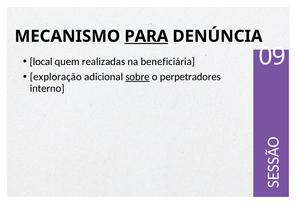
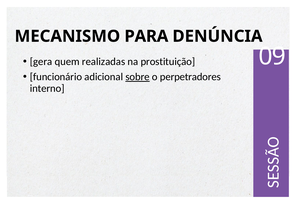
PARA underline: present -> none (146, 36)
local: local -> gera (41, 62)
beneficiária: beneficiária -> prostituição (168, 62)
exploração: exploração -> funcionário (56, 77)
